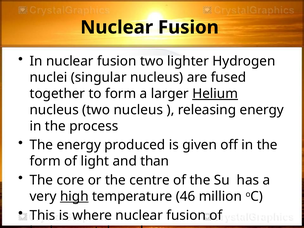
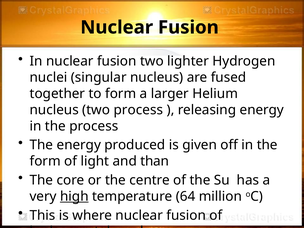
Helium underline: present -> none (215, 94)
two nucleus: nucleus -> process (138, 110)
46: 46 -> 64 (186, 196)
